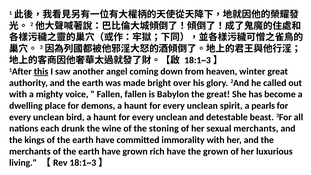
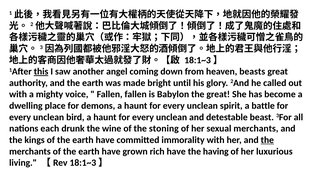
winter: winter -> beasts (252, 72)
over: over -> until (182, 83)
pearls: pearls -> battle (263, 106)
the underline: none -> present (267, 140)
the grown: grown -> having (216, 151)
